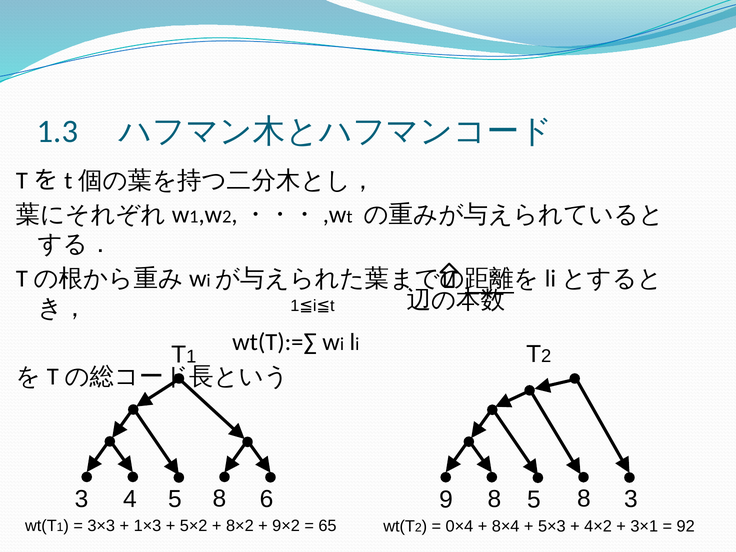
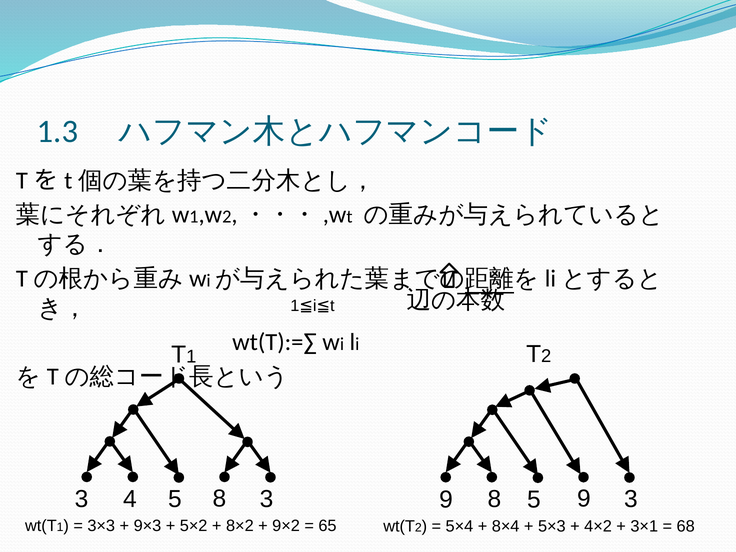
8 6: 6 -> 3 (266, 499)
8 5 8: 8 -> 9 (584, 499)
1×3: 1×3 -> 9×3 (147, 526)
0×4: 0×4 -> 5×4 (459, 526)
92: 92 -> 68 (686, 526)
